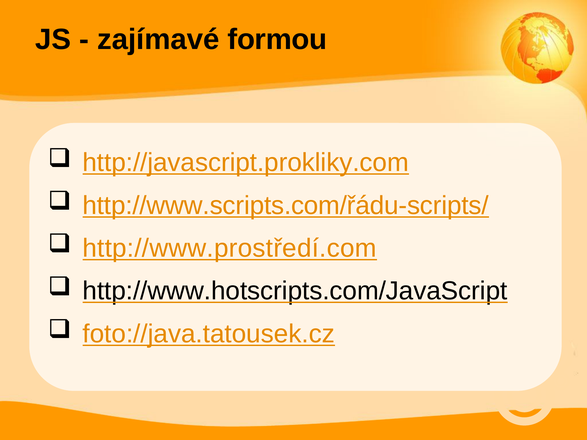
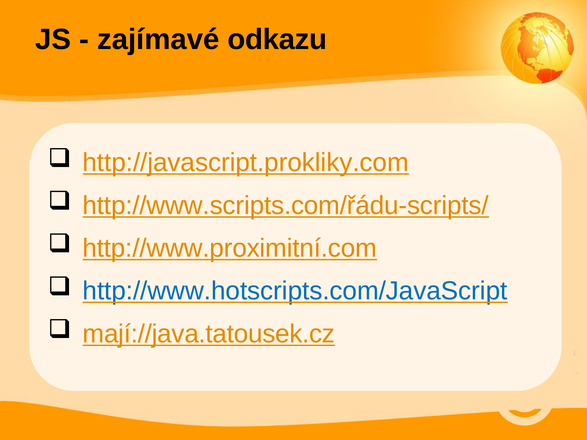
formou: formou -> odkazu (277, 40)
http://www.prostředí.com: http://www.prostředí.com -> http://www.proximitní.com (230, 248)
http://www.hotscripts.com/JavaScript colour: black -> blue (295, 291)
foto://java.tatousek.cz: foto://java.tatousek.cz -> mají://java.tatousek.cz (209, 334)
